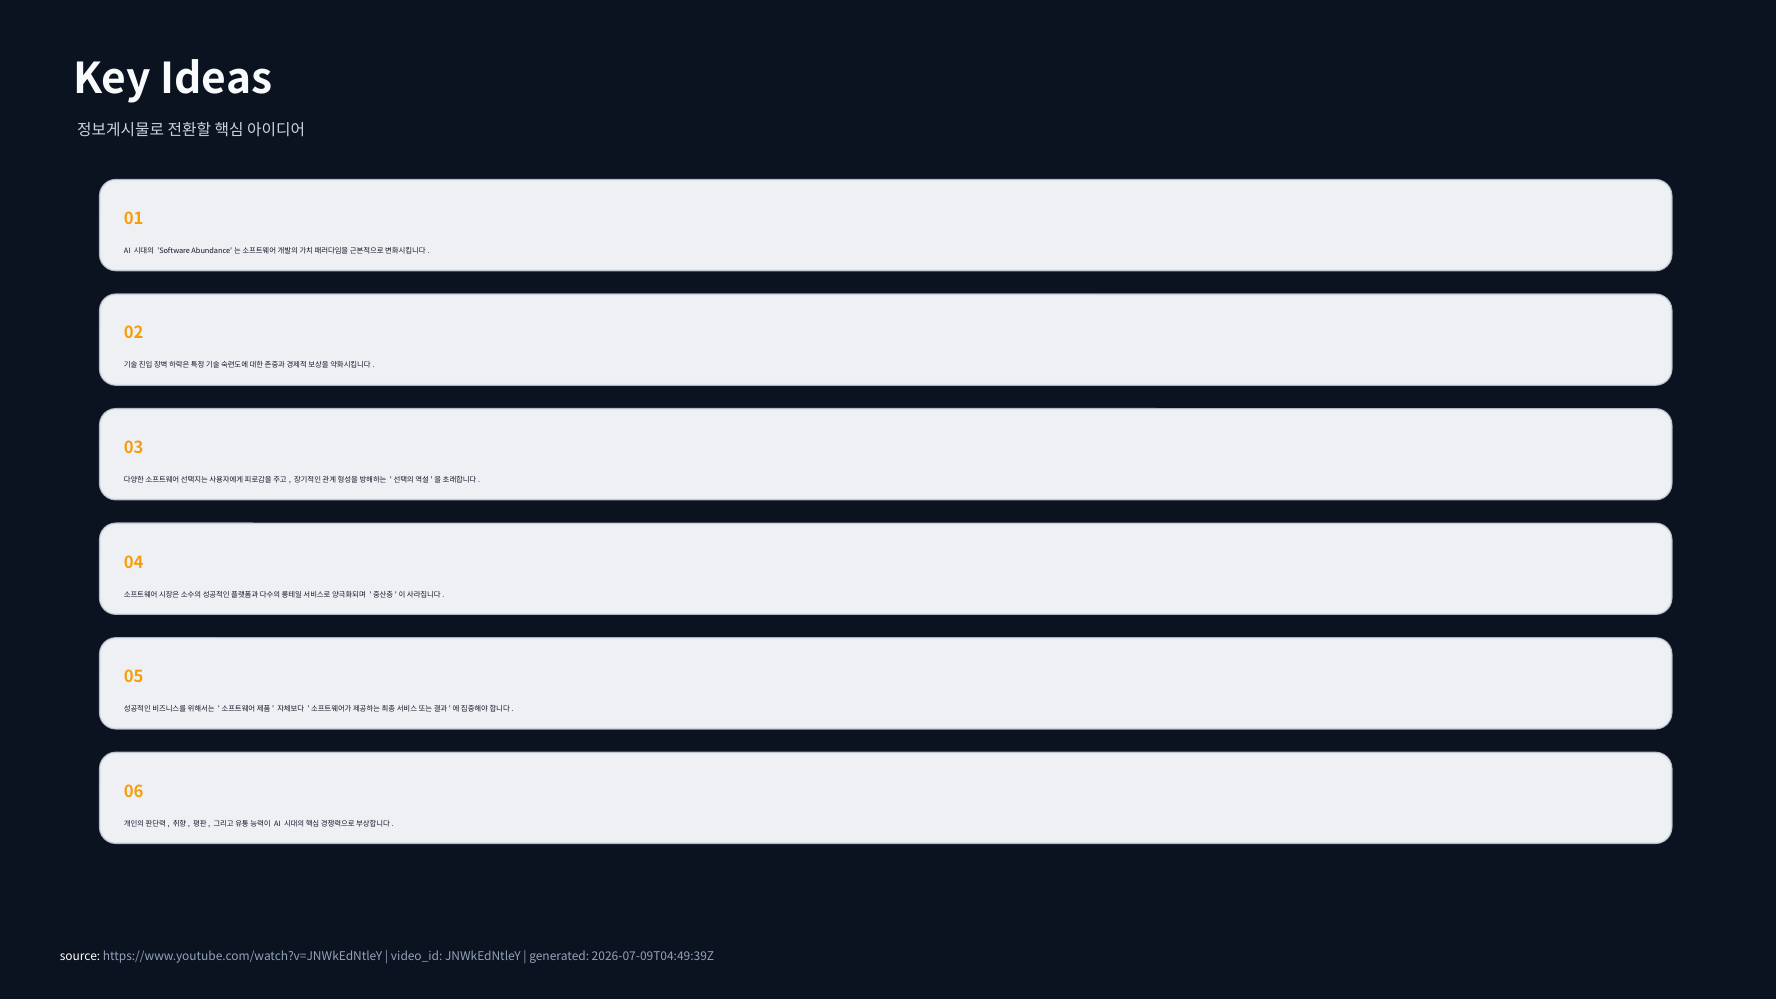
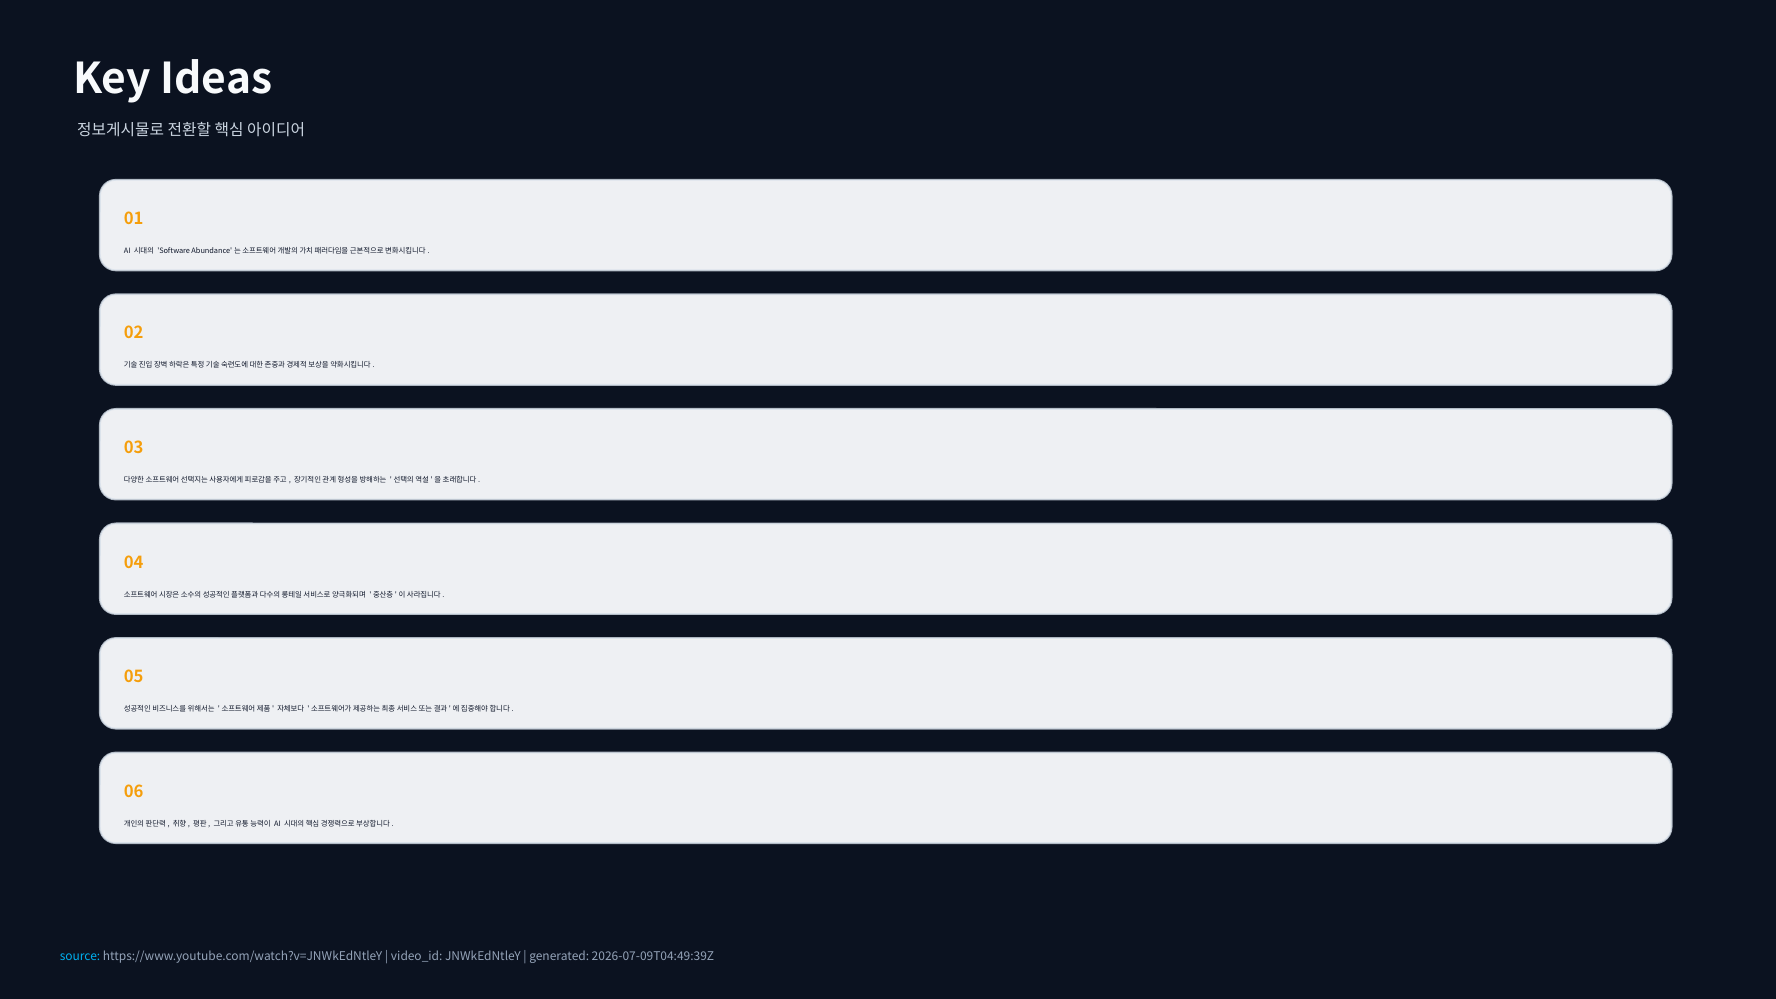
source colour: white -> light blue (80, 957)
